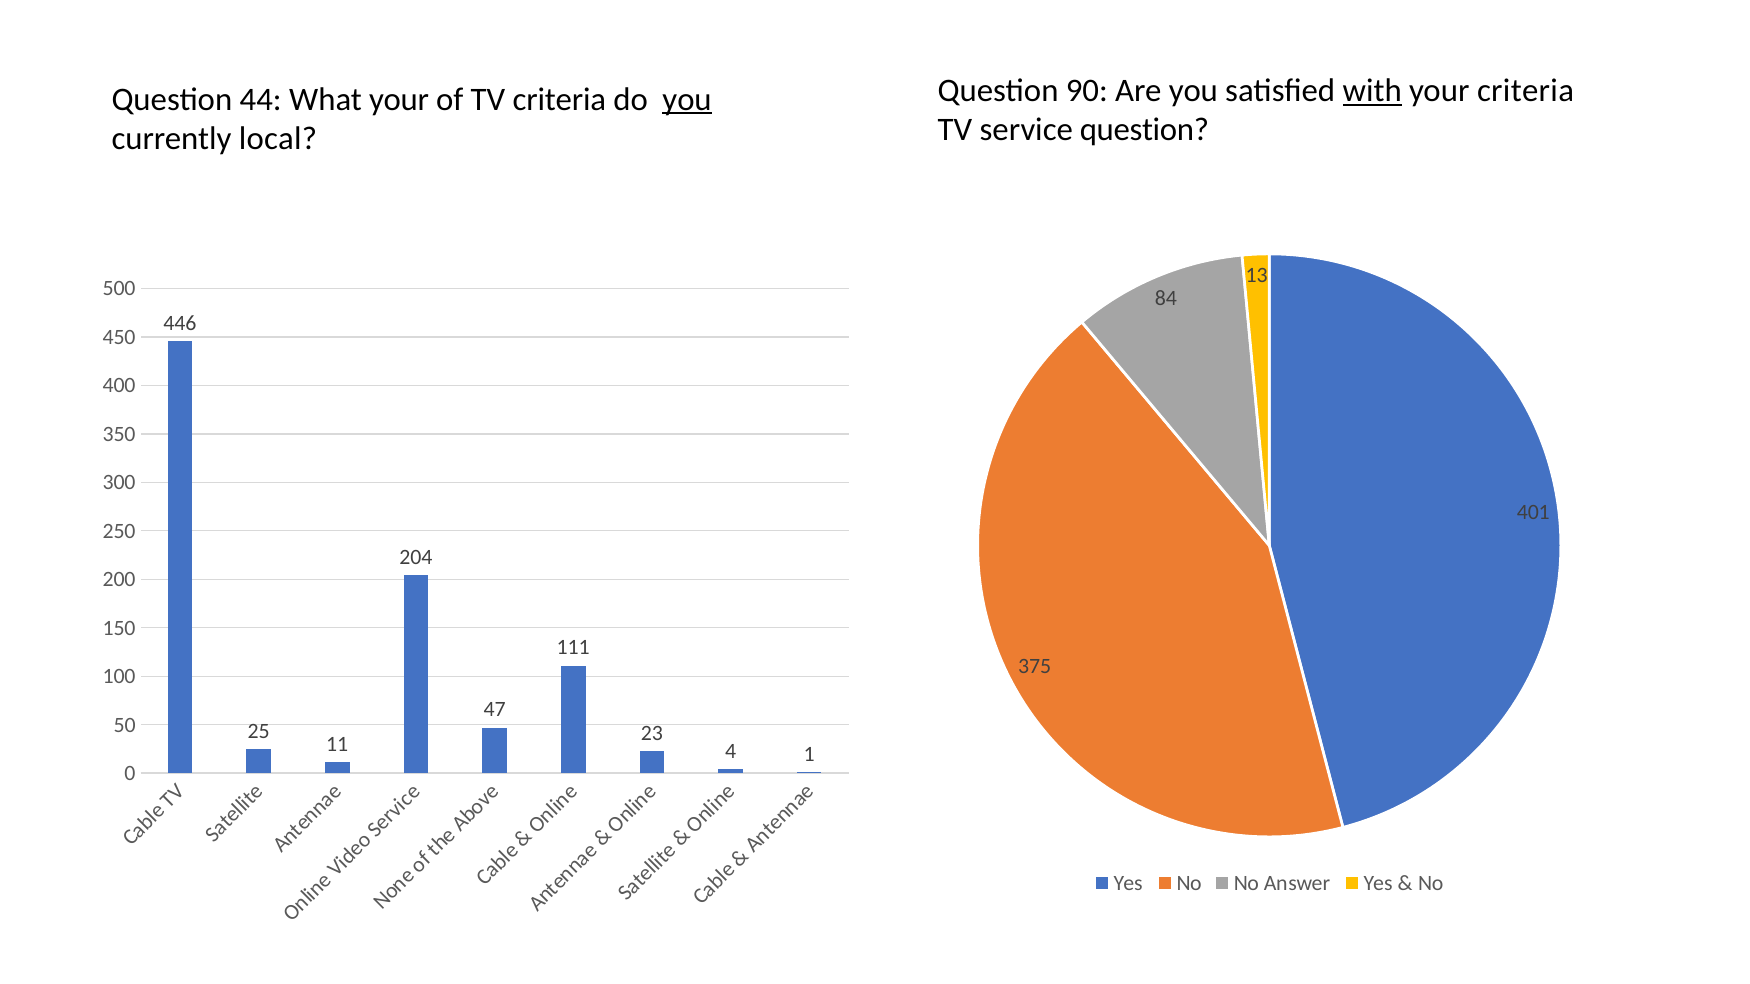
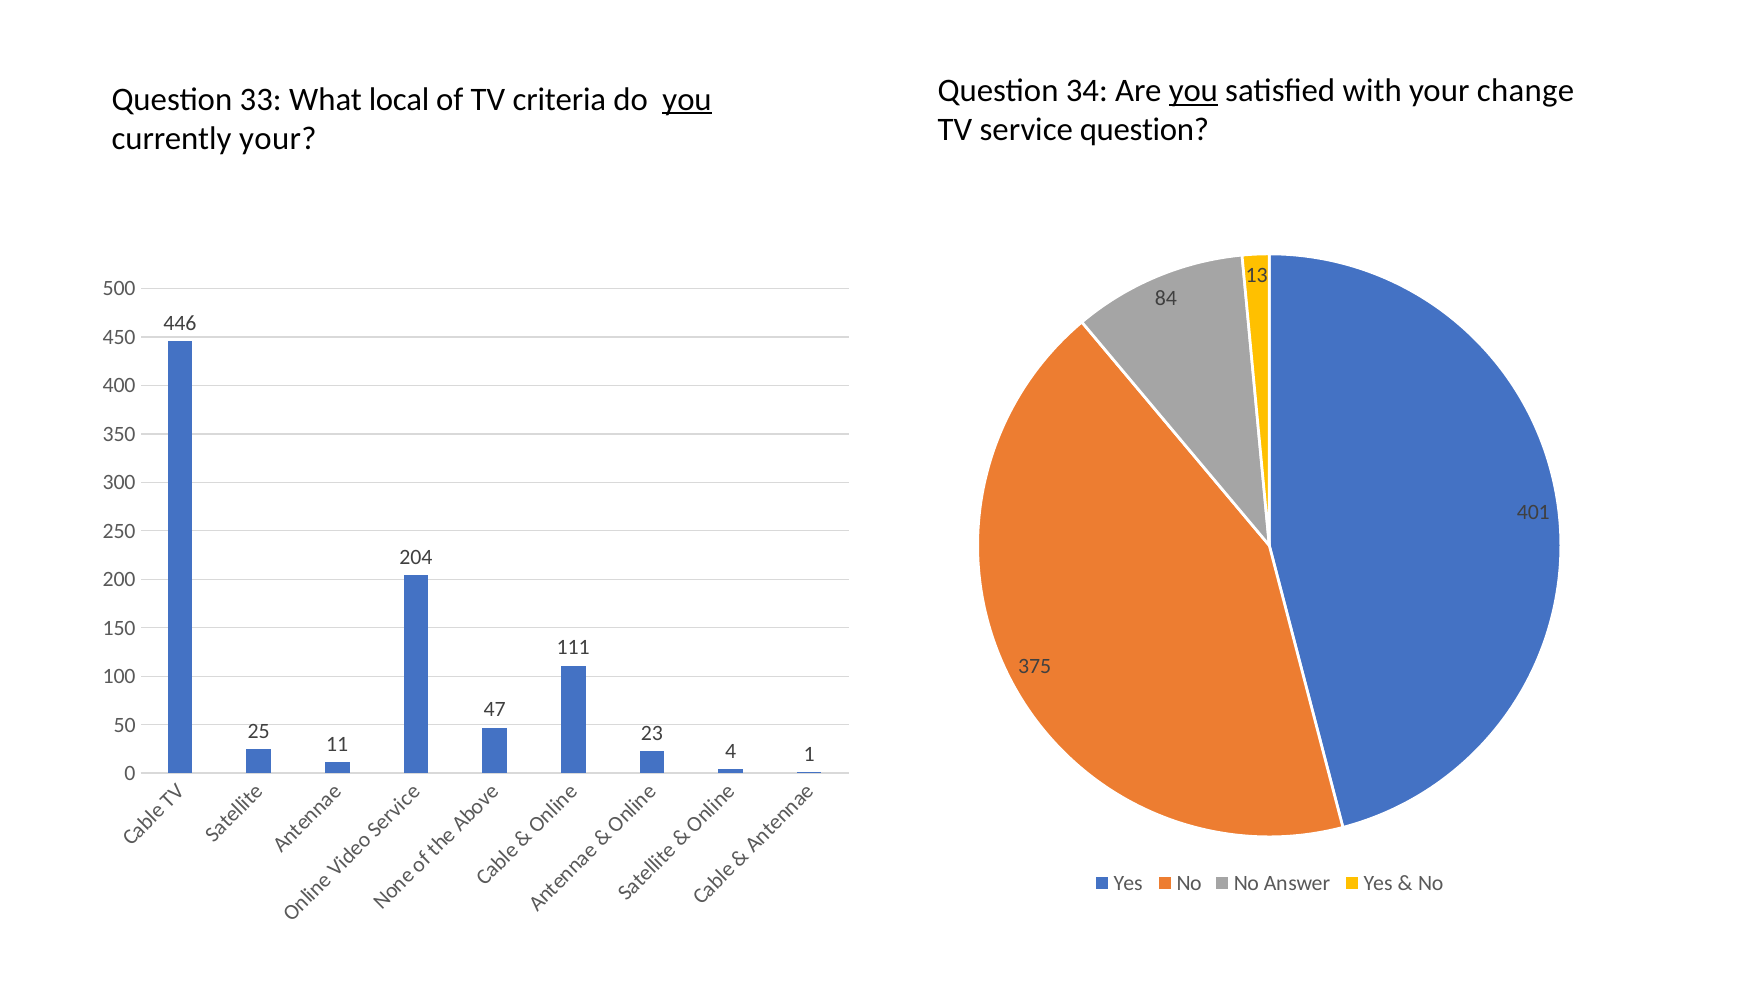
90: 90 -> 34 (1087, 91)
you underline: none -> present (1193, 91)
with underline: present -> none (1372, 91)
your criteria: criteria -> change (1526, 91)
44: 44 -> 33 (261, 99)
What your: your -> local (399, 99)
currently local: local -> your (278, 139)
